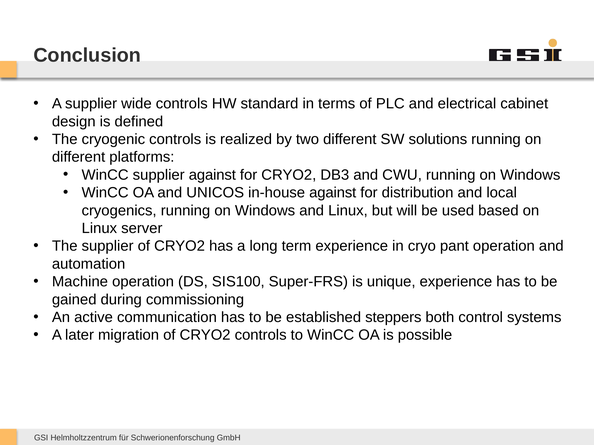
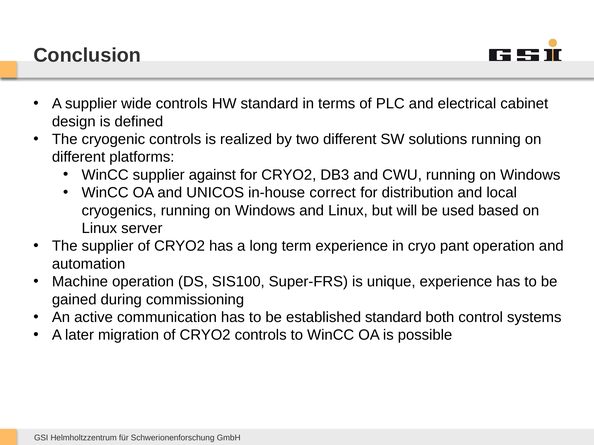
in-house against: against -> correct (333, 193)
established steppers: steppers -> standard (393, 318)
